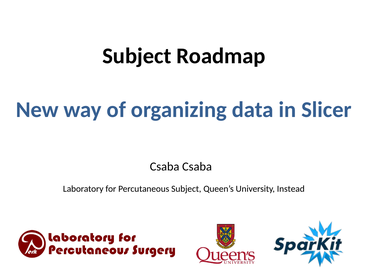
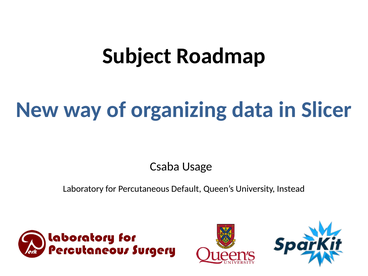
Csaba Csaba: Csaba -> Usage (197, 166)
Percutaneous Subject: Subject -> Default (186, 189)
